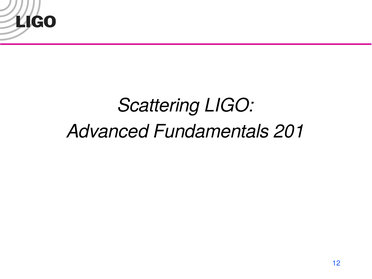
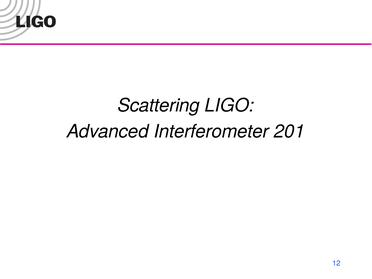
Fundamentals: Fundamentals -> Interferometer (211, 132)
